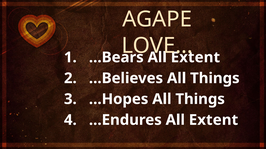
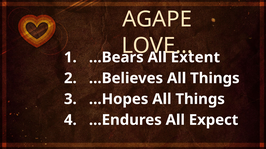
…Endures All Extent: Extent -> Expect (214, 120)
